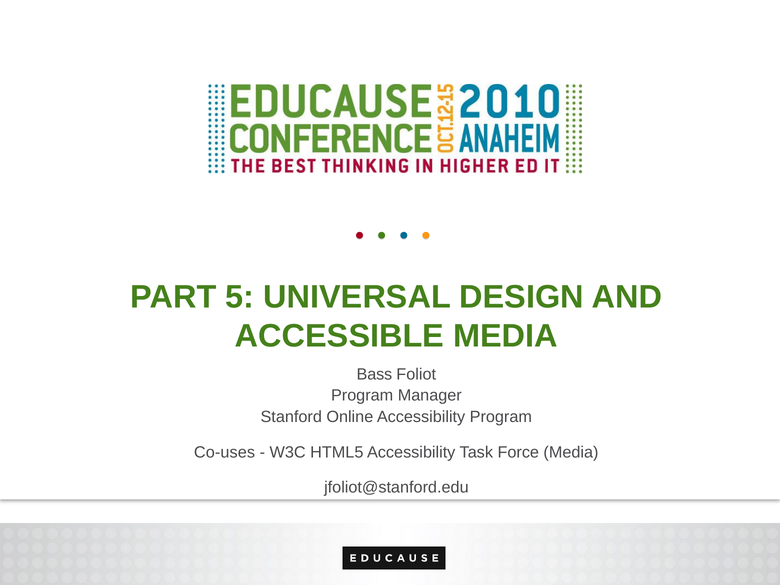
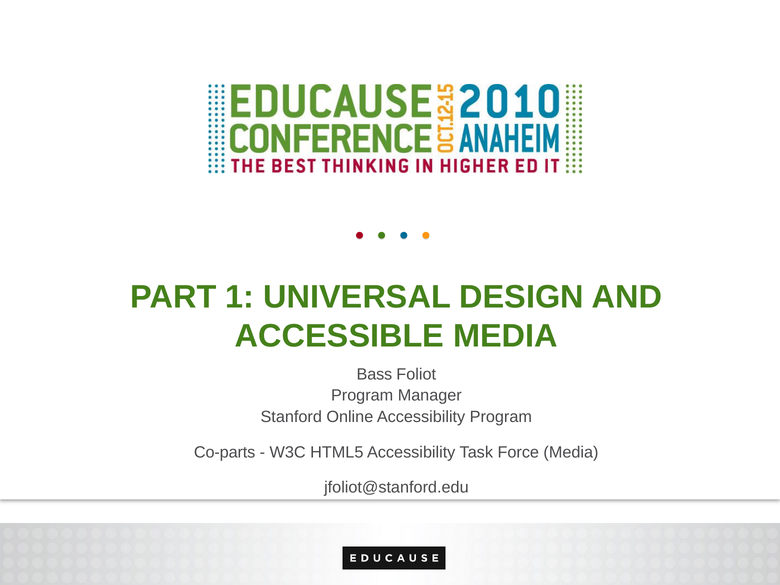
5: 5 -> 1 (240, 297)
Co-uses: Co-uses -> Co-parts (225, 452)
